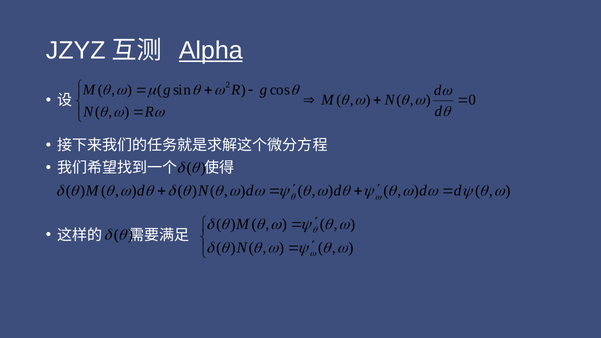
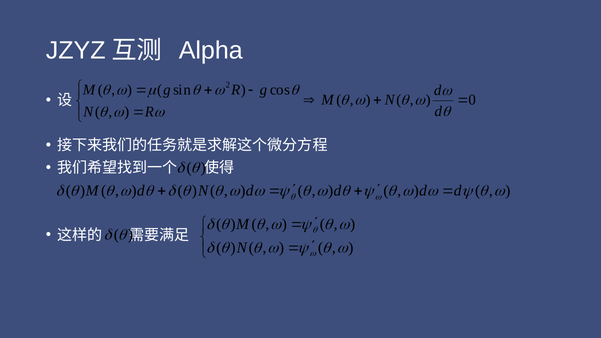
Alpha underline: present -> none (211, 50)
